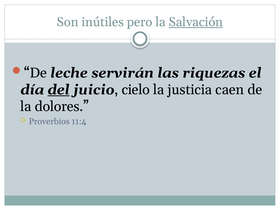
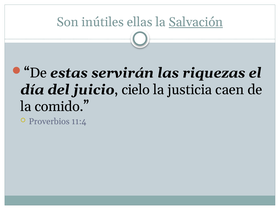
pero: pero -> ellas (140, 22)
leche: leche -> estas (69, 73)
del underline: present -> none (59, 90)
dolores: dolores -> comido (62, 107)
